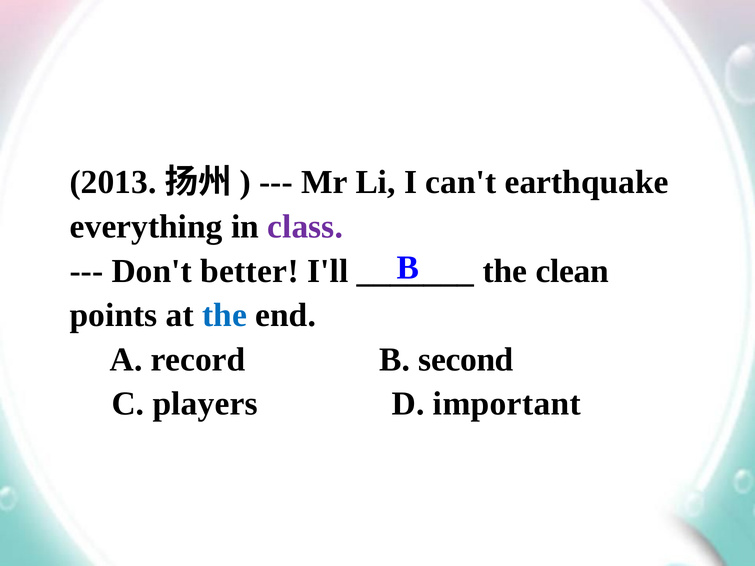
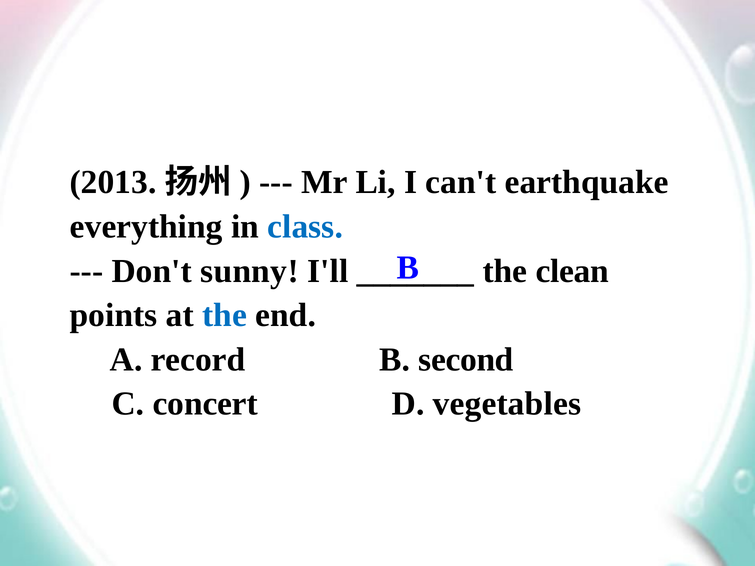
class colour: purple -> blue (305, 227)
better: better -> sunny (249, 271)
players: players -> concert (205, 404)
important: important -> vegetables (507, 404)
